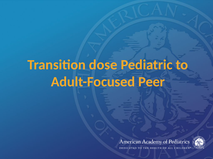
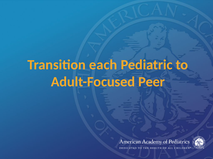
dose: dose -> each (103, 65)
